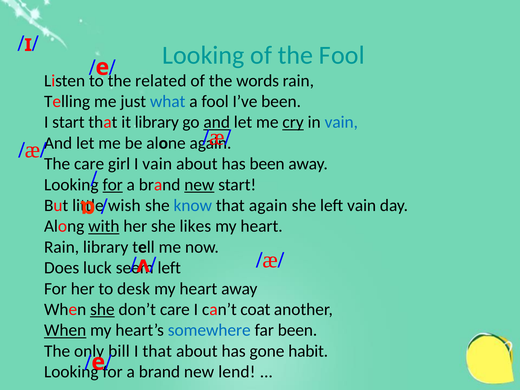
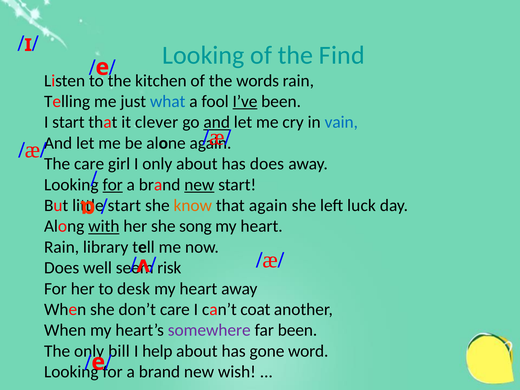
the Fool: Fool -> Find (342, 55)
related: related -> kitchen (161, 81)
I’ve underline: none -> present (245, 101)
it library: library -> clever (157, 122)
cry underline: present -> none (293, 122)
I vain: vain -> only (157, 164)
has been: been -> does (267, 164)
wish: wish -> start (124, 205)
know colour: blue -> orange (193, 205)
left vain: vain -> luck (361, 205)
likes: likes -> song (195, 226)
luck: luck -> well (98, 268)
left: left -> risk (169, 268)
she underline: present -> none (102, 309)
When underline: present -> none (65, 330)
somewhere colour: blue -> purple (209, 330)
I that: that -> help (157, 351)
habit: habit -> word (308, 351)
lend: lend -> wish (237, 372)
